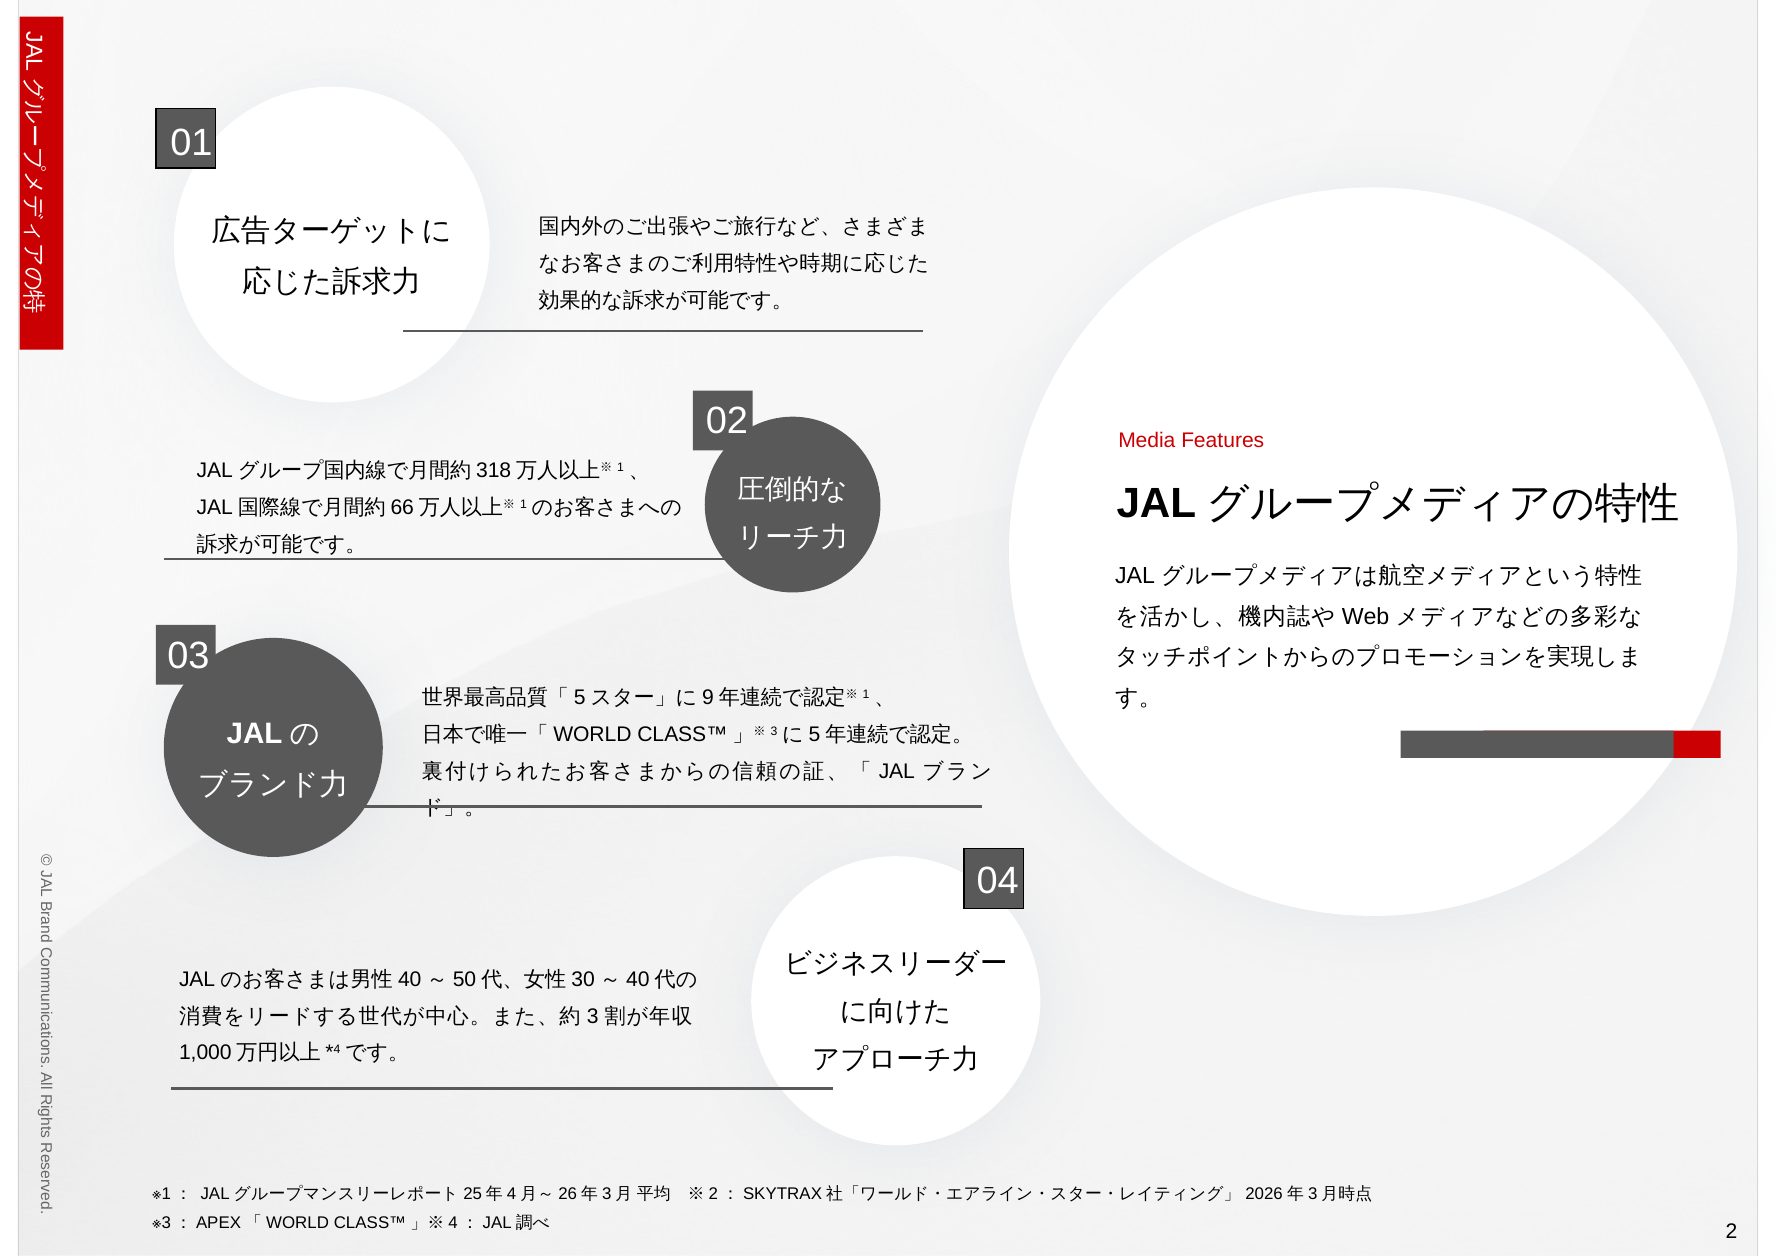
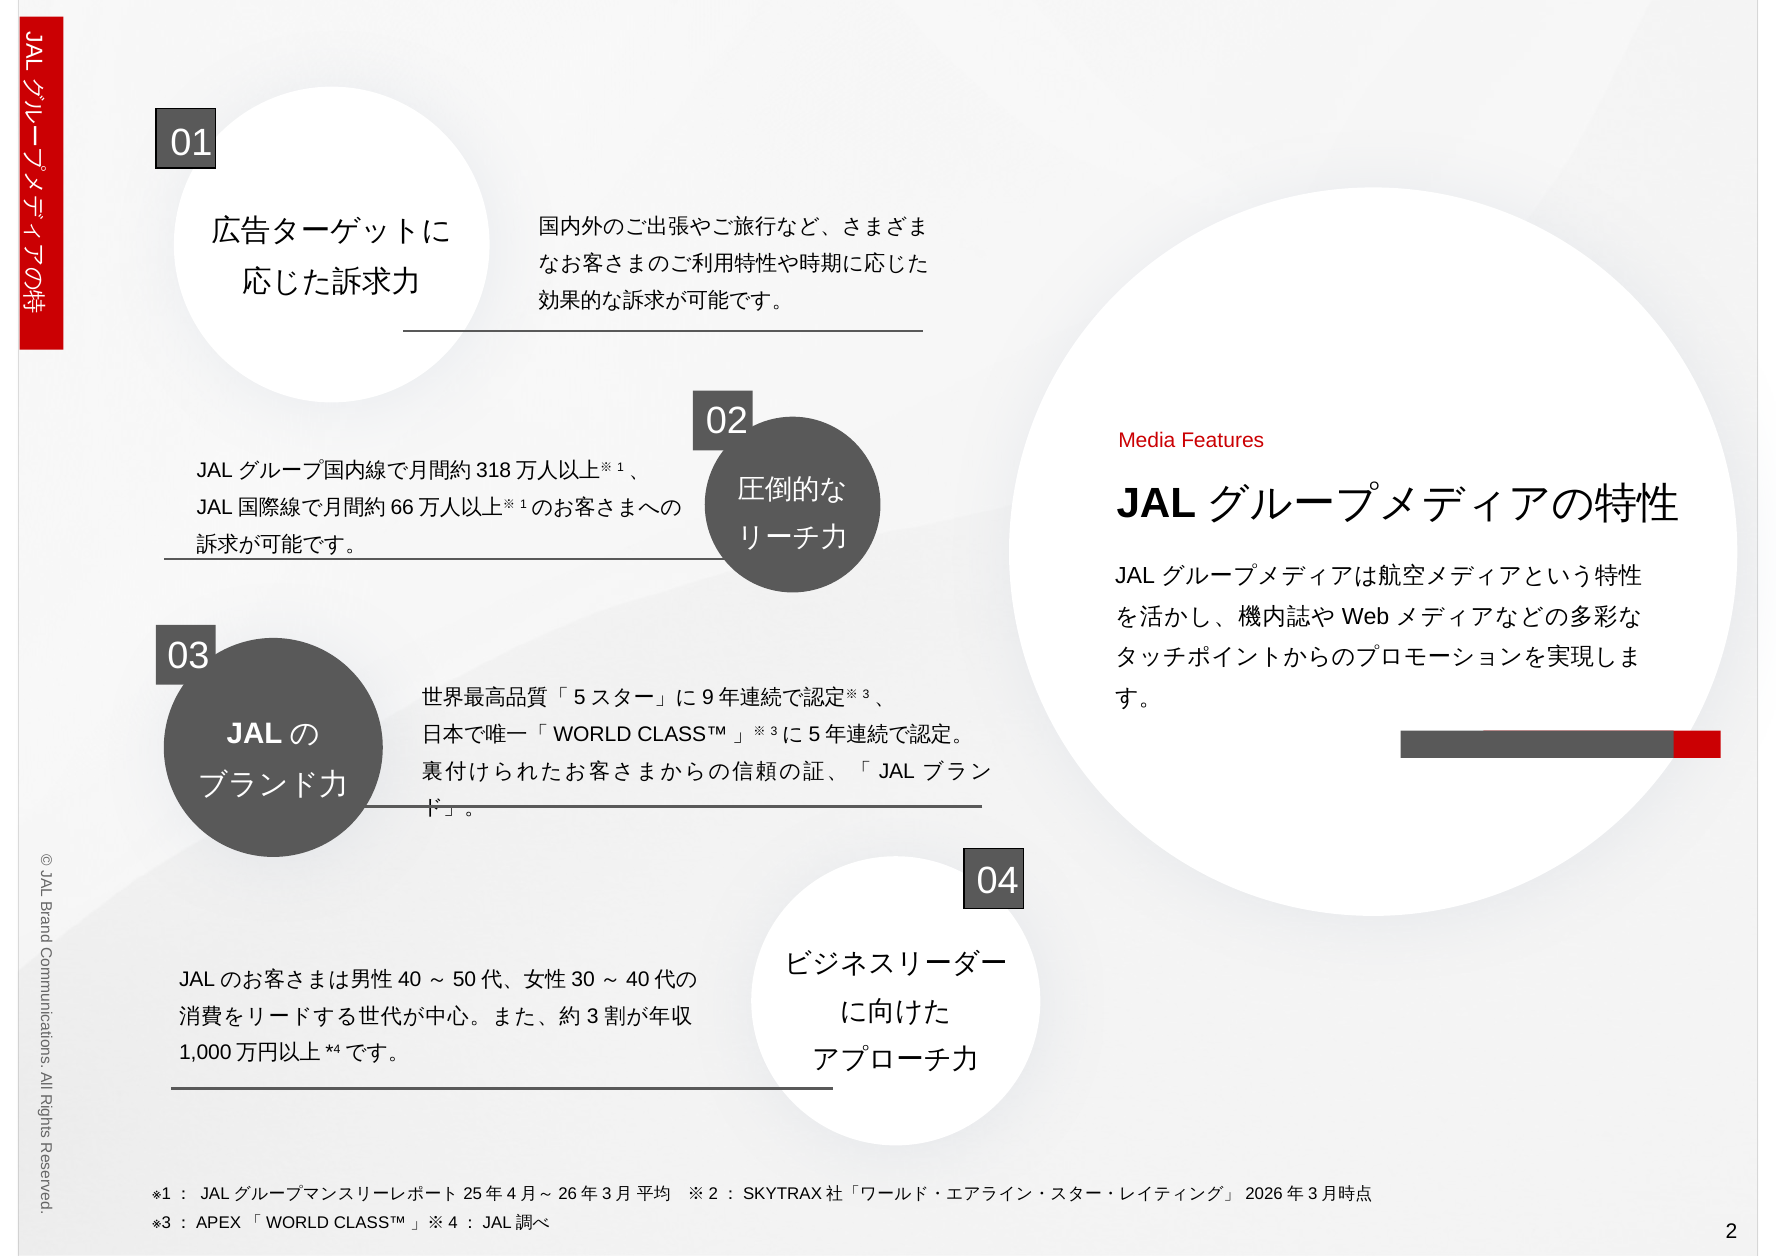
1: 1 -> 3 (866, 694)
